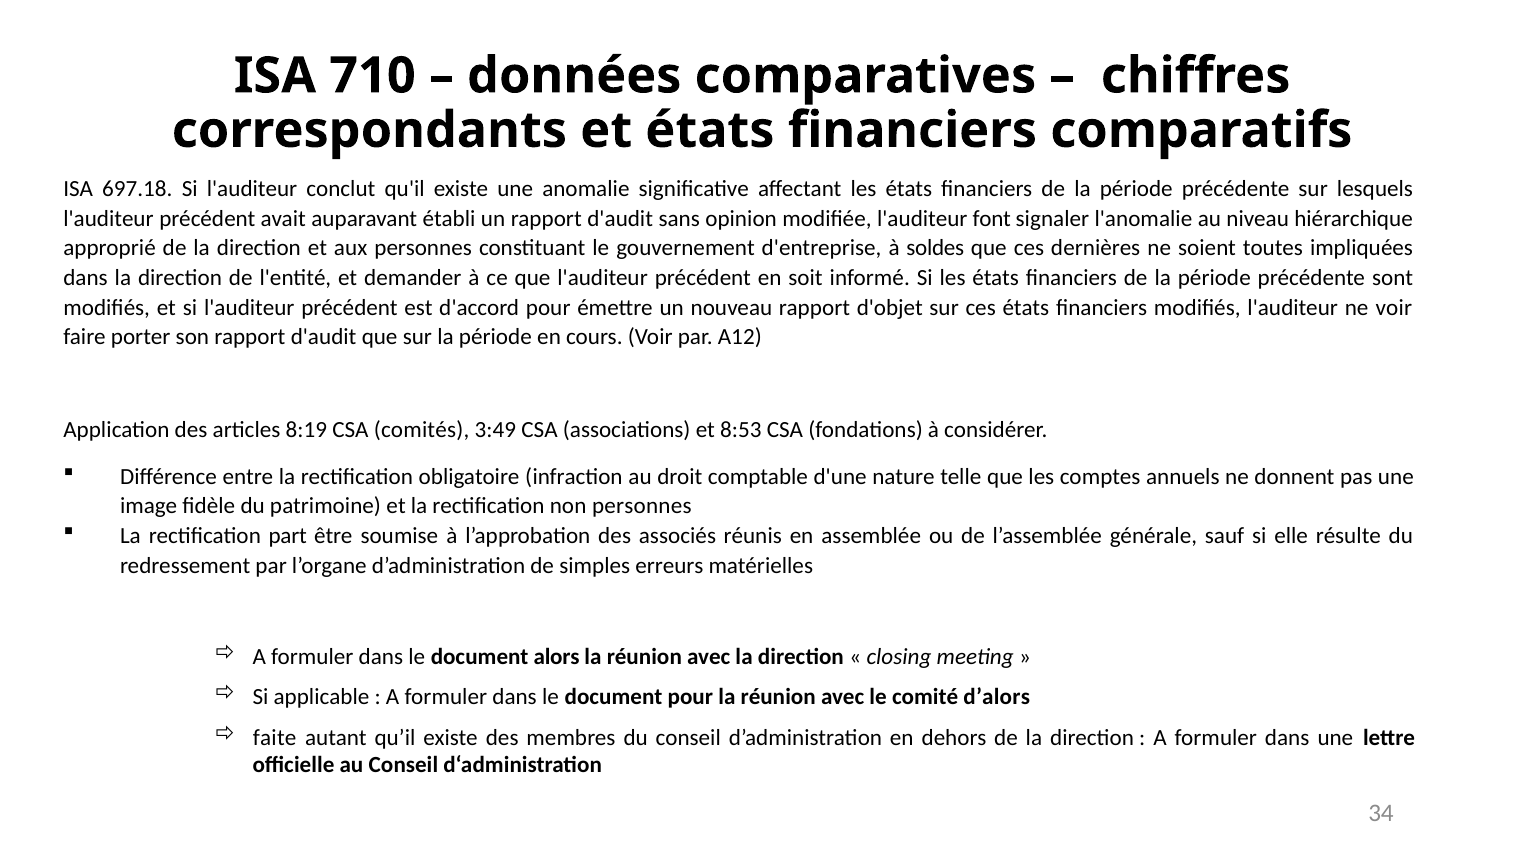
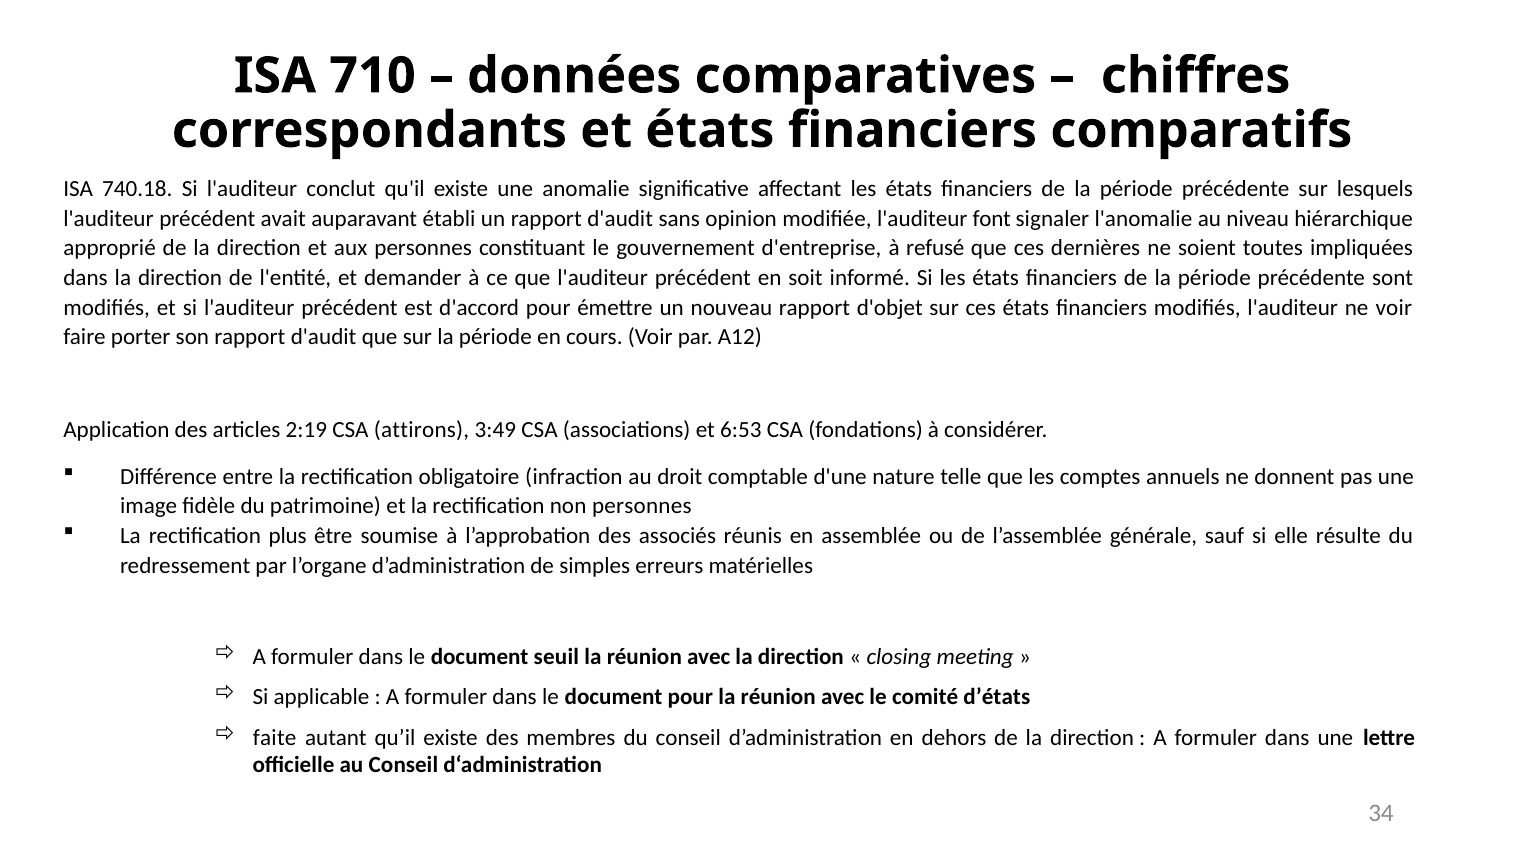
697.18: 697.18 -> 740.18 (137, 189)
soldes: soldes -> refusé (935, 248)
8:19: 8:19 -> 2:19 (306, 430)
comités: comités -> attirons (422, 430)
8:53: 8:53 -> 6:53 (741, 430)
part: part -> plus (288, 536)
alors: alors -> seuil (556, 657)
d’alors: d’alors -> d’états (997, 697)
